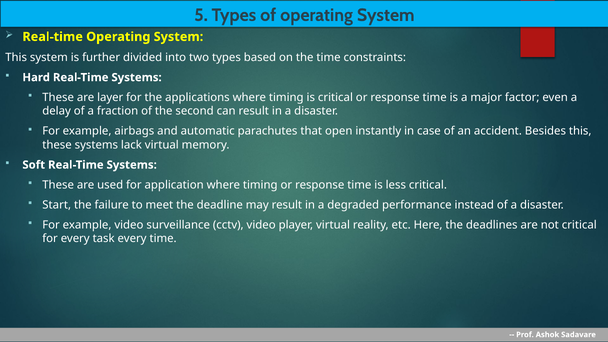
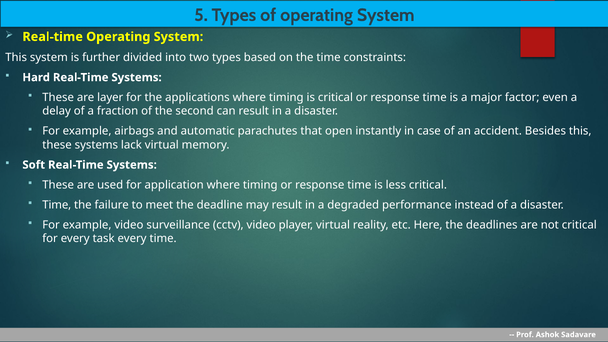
Start: Start -> Time (57, 205)
